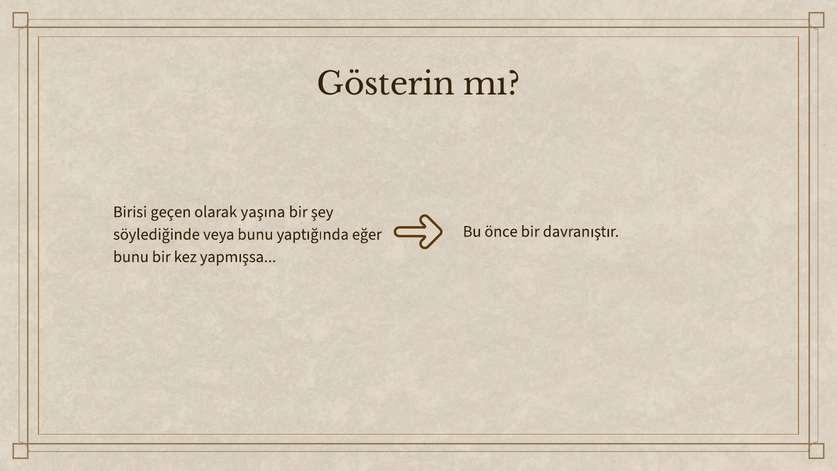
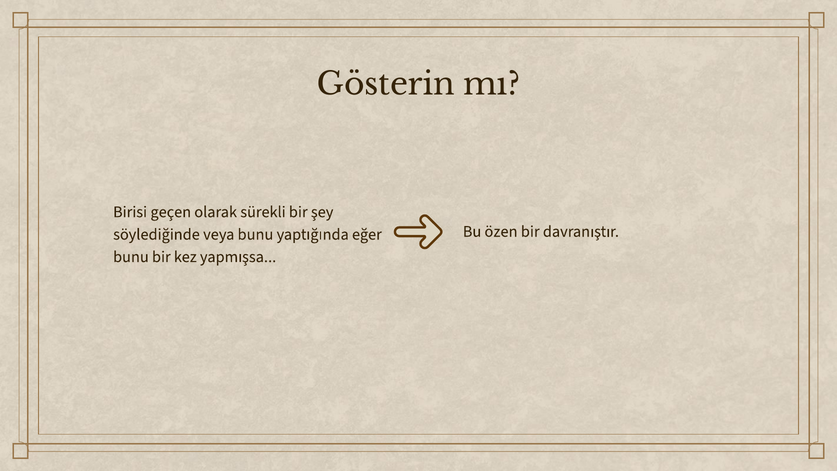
yaşına: yaşına -> sürekli (263, 212)
önce: önce -> özen (501, 231)
